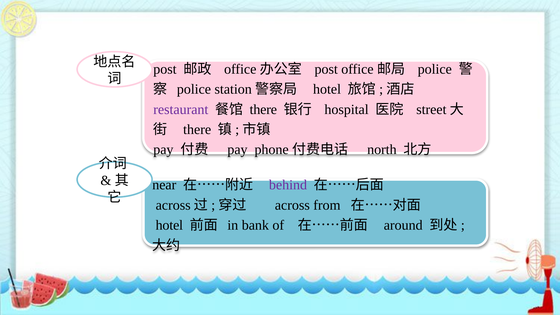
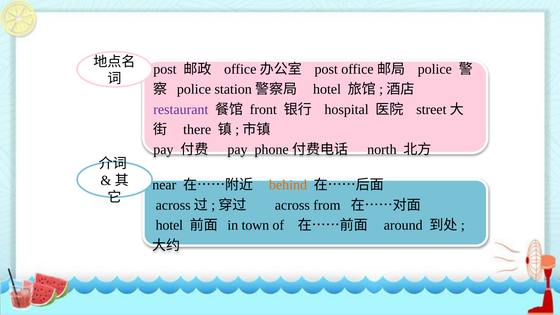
there: there -> front (263, 109)
behind colour: purple -> orange (288, 185)
bank: bank -> town (255, 225)
